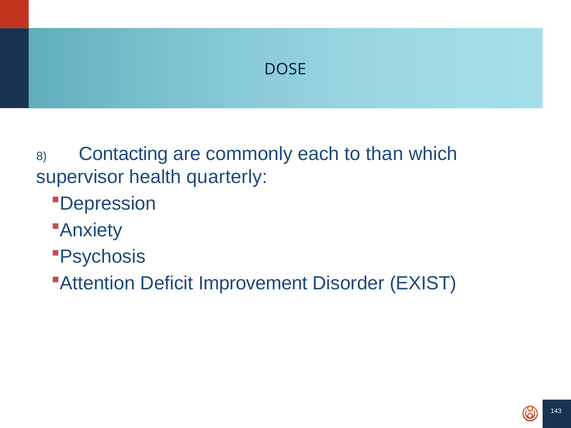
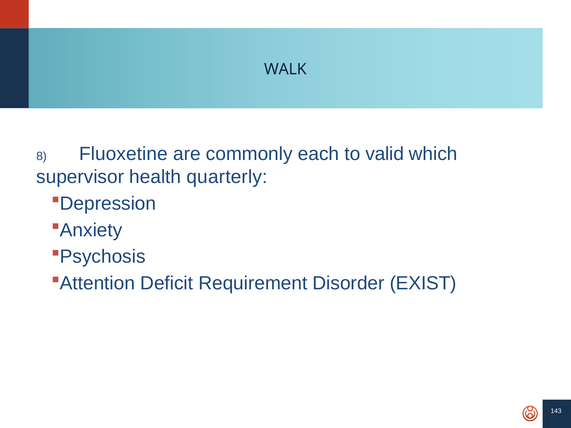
DOSE: DOSE -> WALK (285, 69)
Contacting: Contacting -> Fluoxetine (123, 154)
than: than -> valid (385, 154)
Improvement: Improvement -> Requirement (253, 283)
